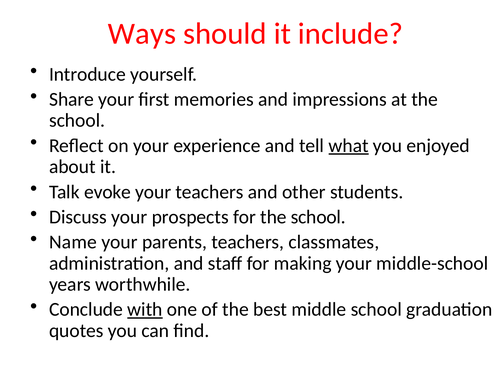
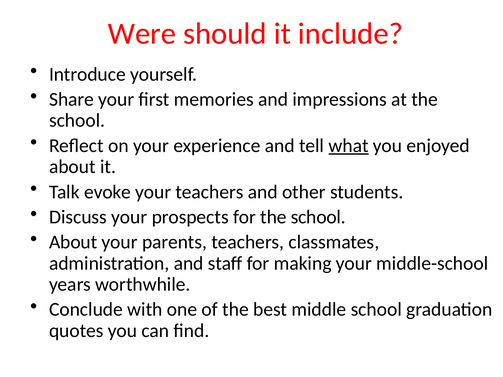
Ways: Ways -> Were (142, 34)
Name: Name -> About (73, 242)
with underline: present -> none (145, 310)
